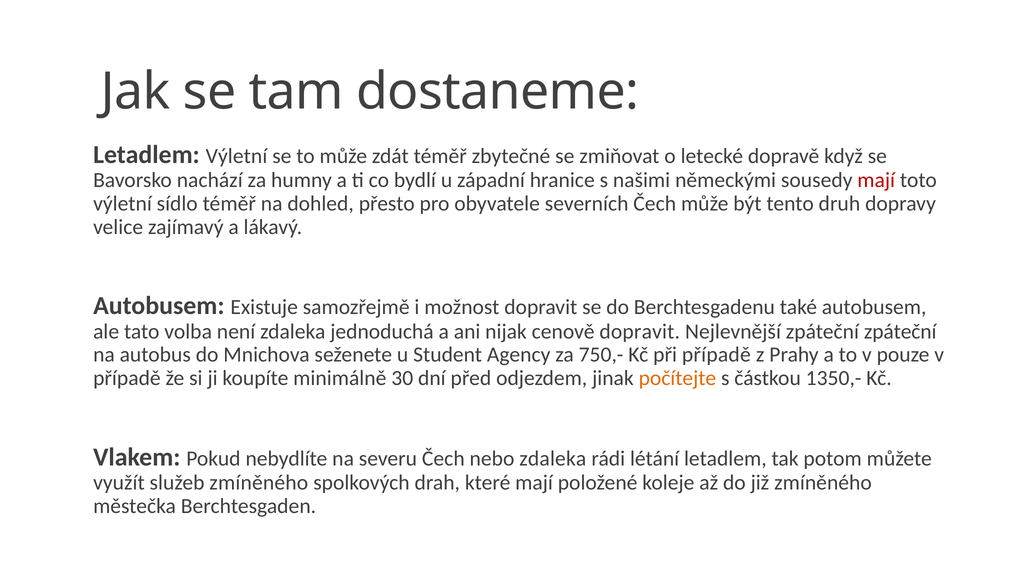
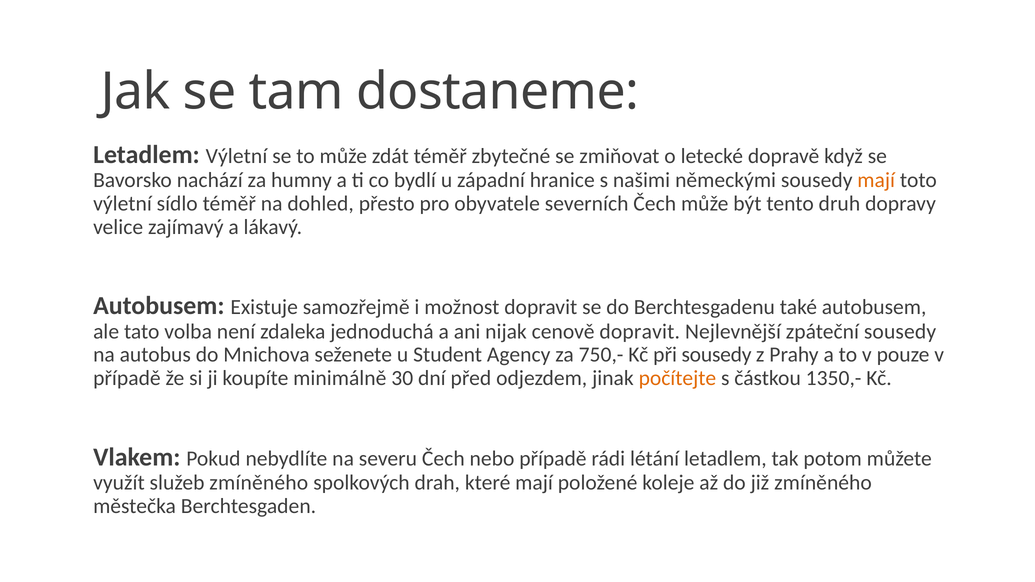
mají colour: red -> orange (876, 180)
zpáteční zpáteční: zpáteční -> sousedy (900, 332)
při případě: případě -> sousedy (717, 355)
nebo zdaleka: zdaleka -> případě (553, 459)
